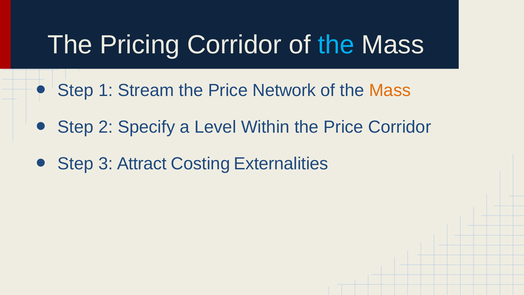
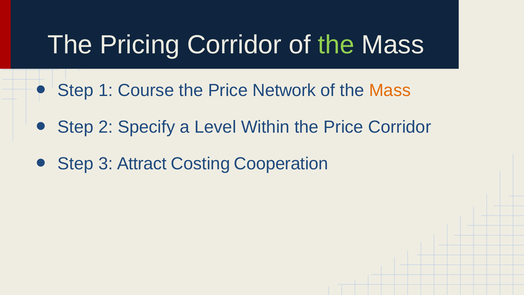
the colour: light blue -> light green (336, 45)
Stream: Stream -> Course (146, 90)
Externalities: Externalities -> Cooperation (281, 164)
